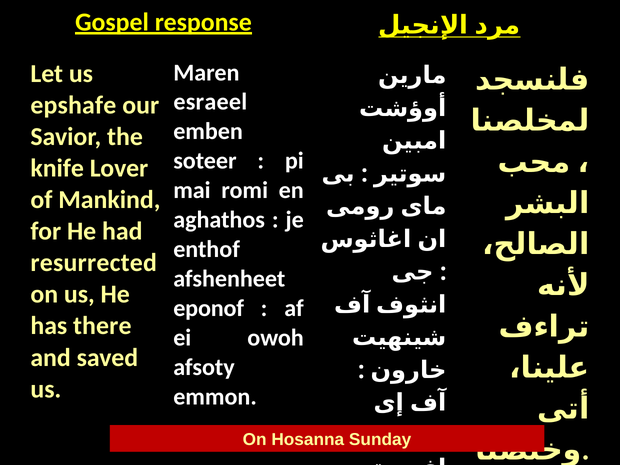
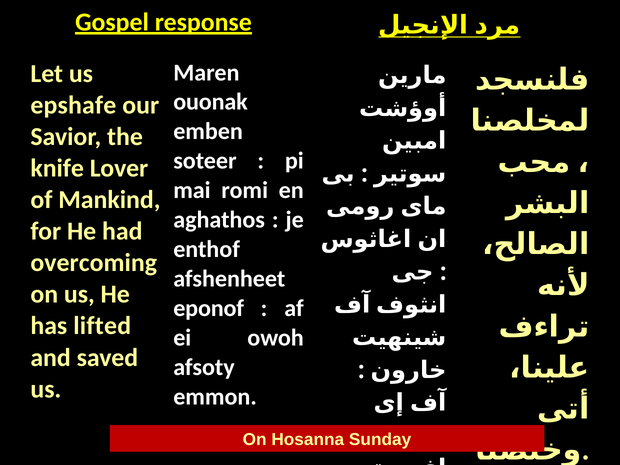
esraeel: esraeel -> ouonak (210, 102)
resurrected: resurrected -> overcoming (94, 263)
there: there -> lifted (102, 326)
